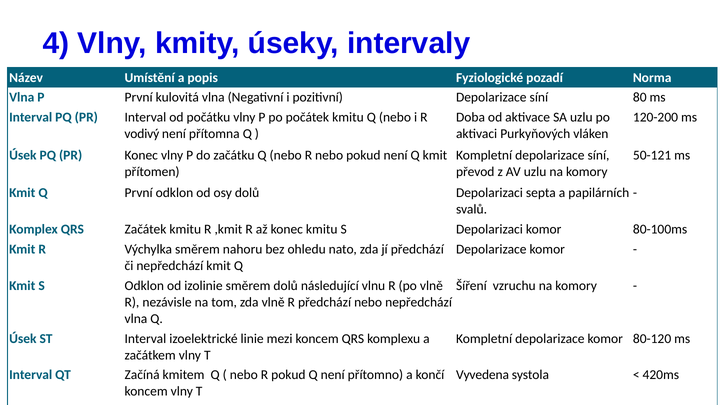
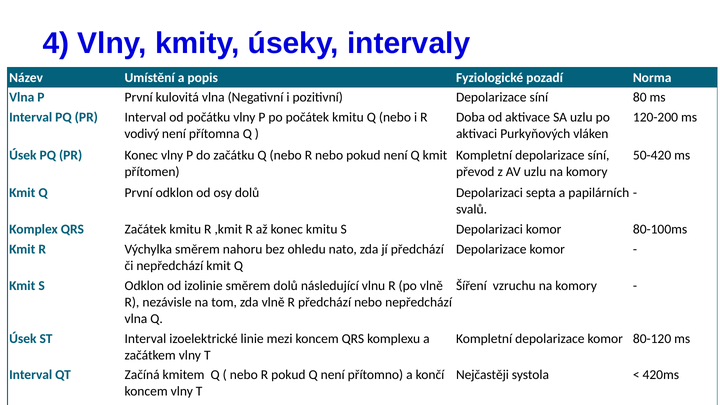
50-121: 50-121 -> 50-420 (652, 155)
Vyvedena: Vyvedena -> Nejčastěji (482, 375)
